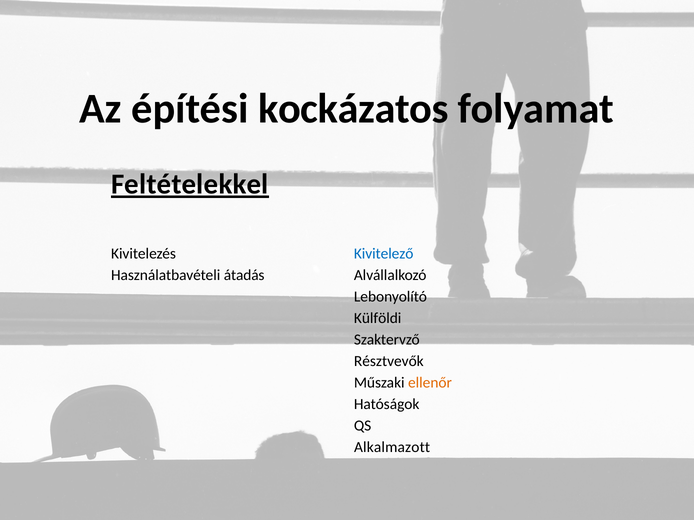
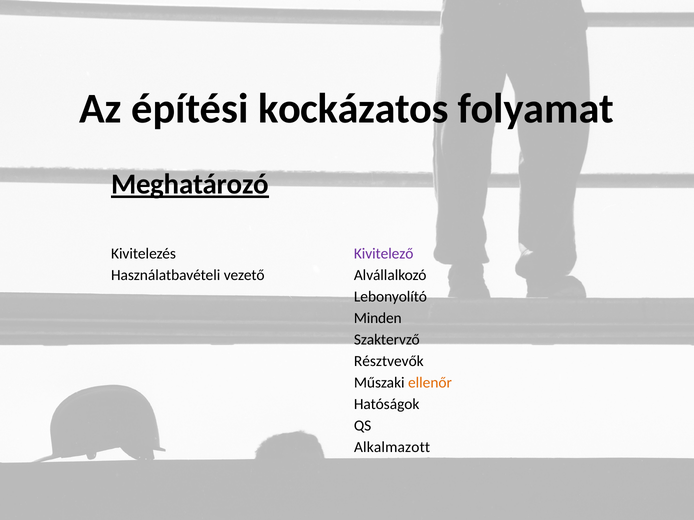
Feltételekkel: Feltételekkel -> Meghatározó (190, 185)
Kivitelező colour: blue -> purple (384, 254)
átadás: átadás -> vezető (244, 275)
Külföldi: Külföldi -> Minden (378, 318)
